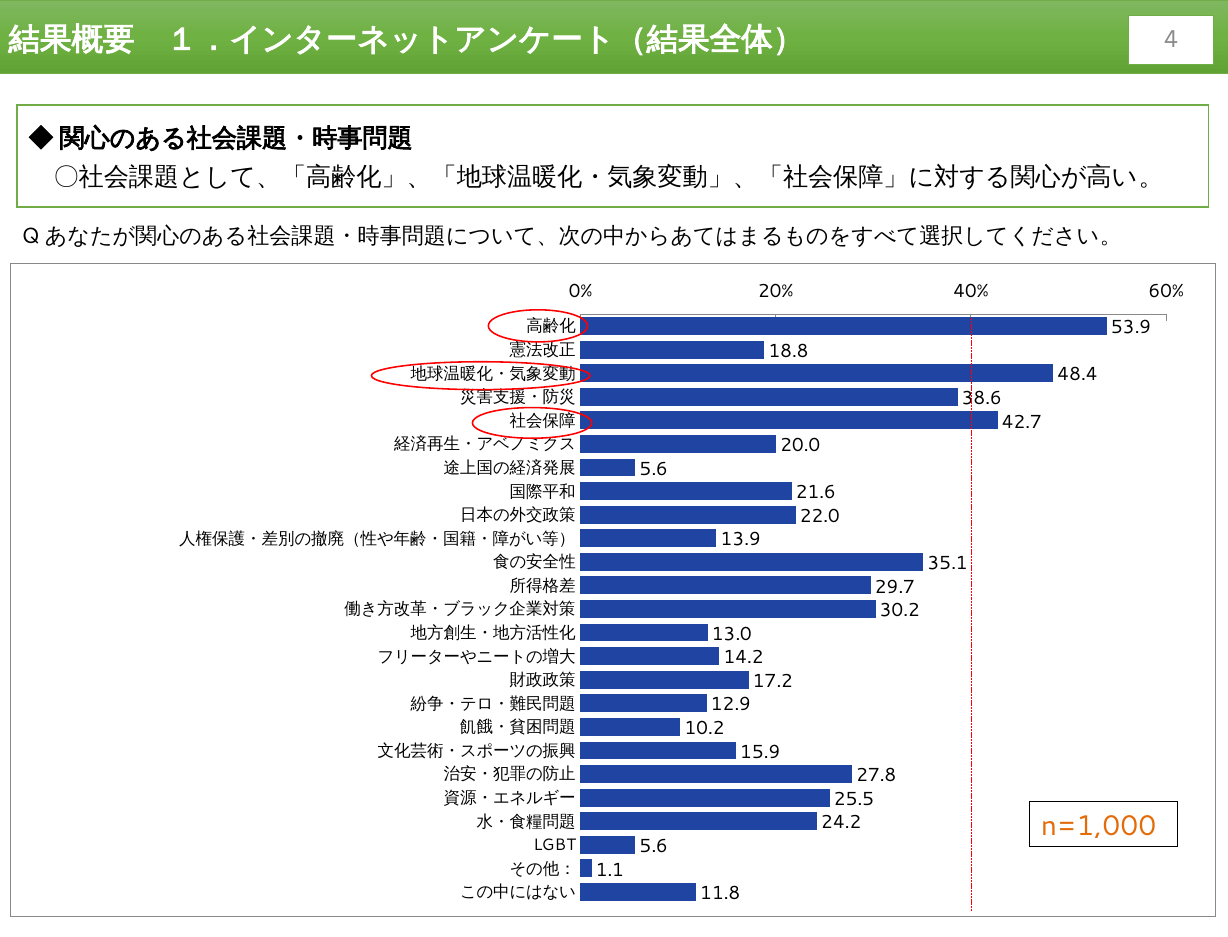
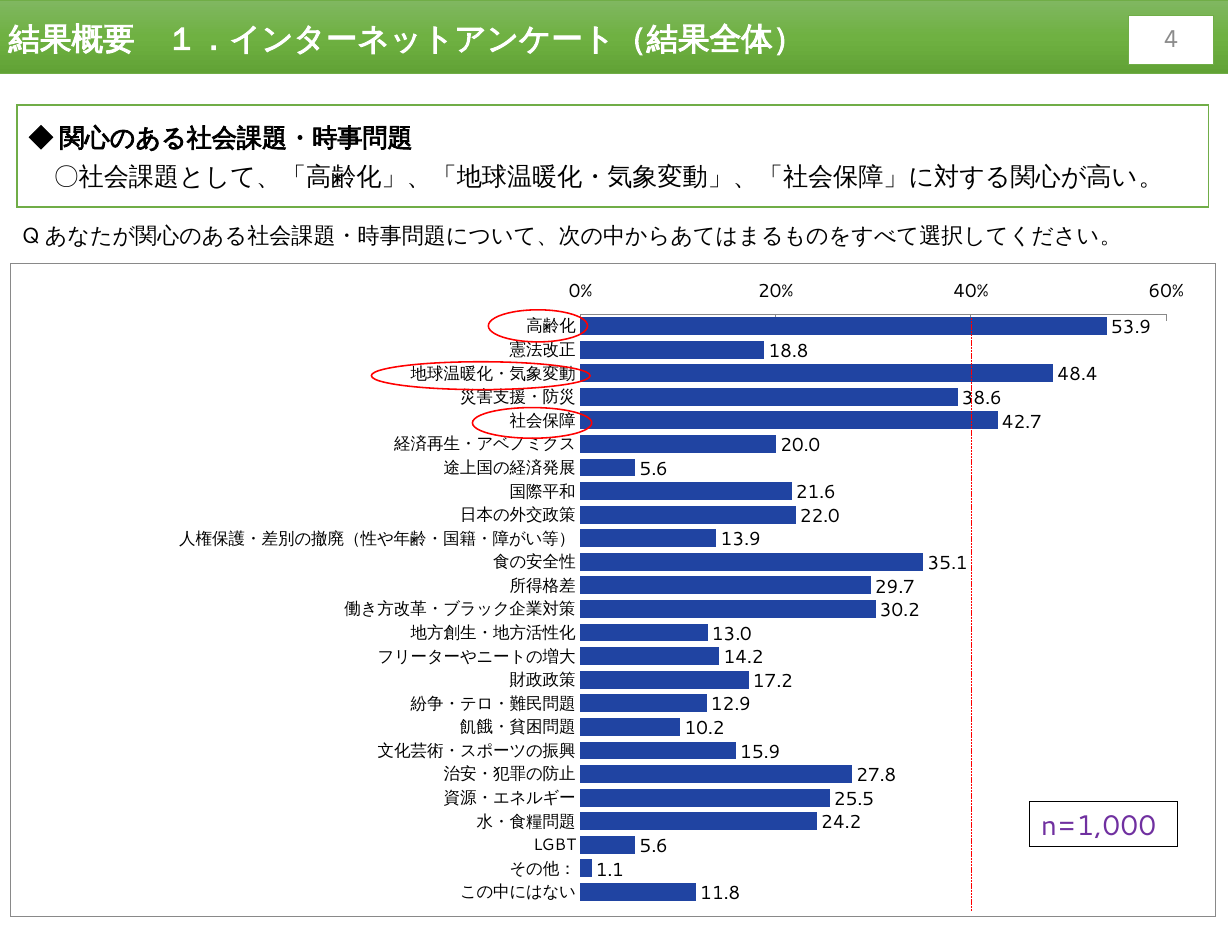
n=1,000 colour: orange -> purple (1099, 826)
